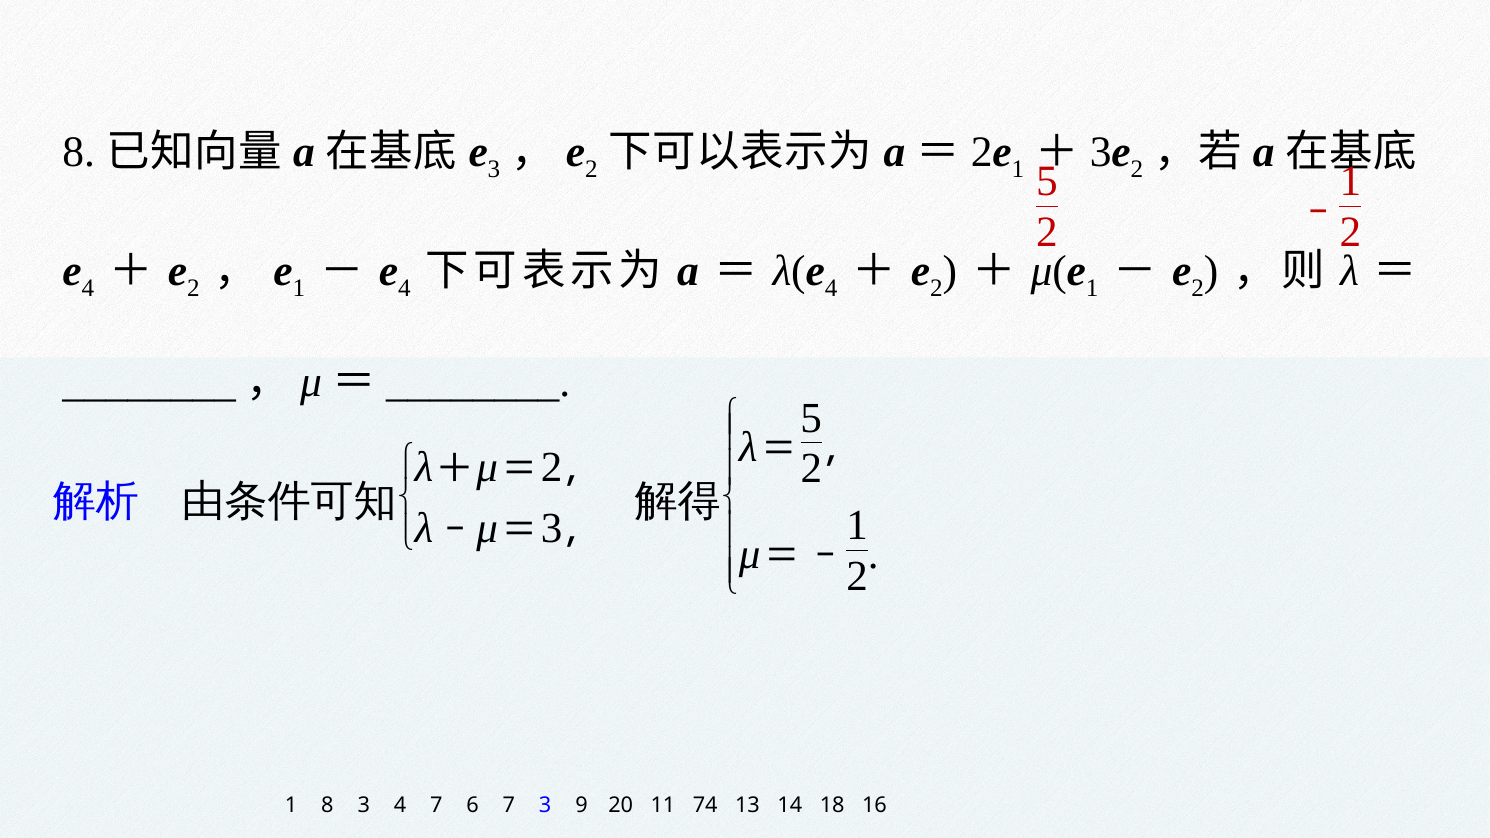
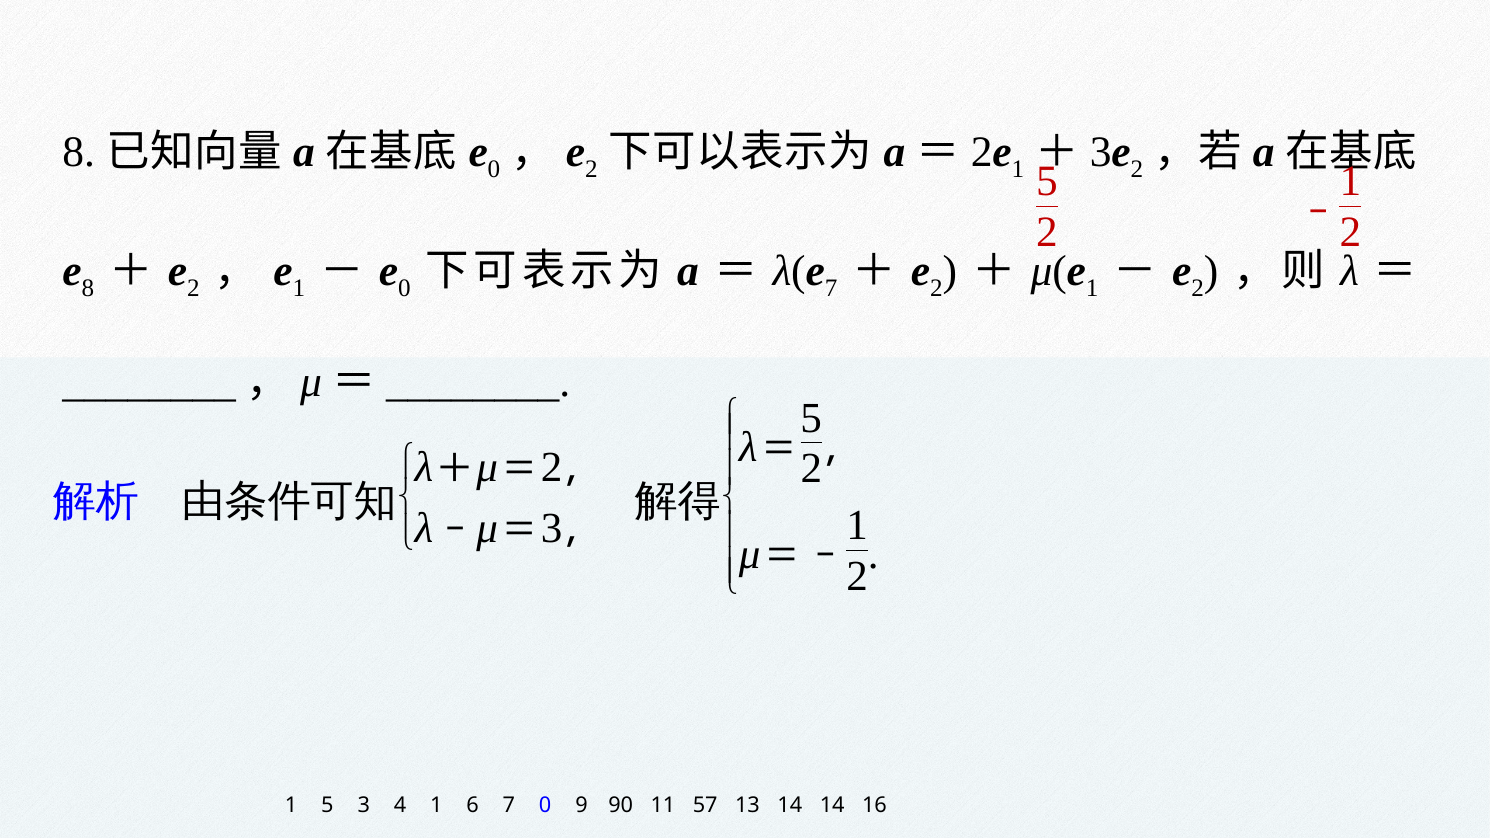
3: 3 -> 0 (494, 169)
4: 4 -> 8 (88, 288)
4: 4 -> 0 (404, 288)
4: 4 -> 7 (831, 288)
1 8: 8 -> 5 (327, 805)
4 7: 7 -> 1 (436, 805)
7 3: 3 -> 0 (545, 805)
20: 20 -> 90 (621, 805)
74: 74 -> 57 (705, 805)
14 18: 18 -> 14 (832, 805)
